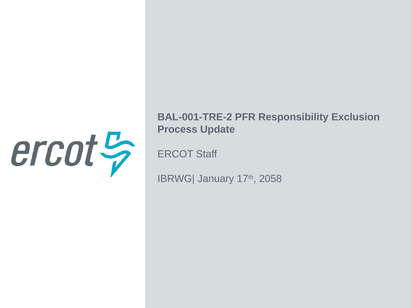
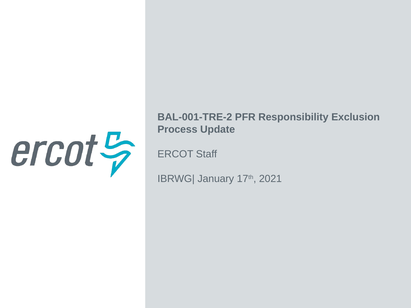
2058: 2058 -> 2021 (270, 179)
